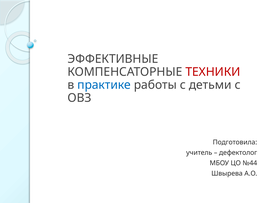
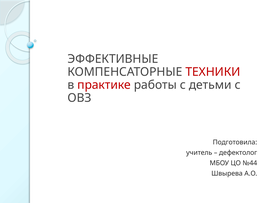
практике colour: blue -> red (104, 85)
